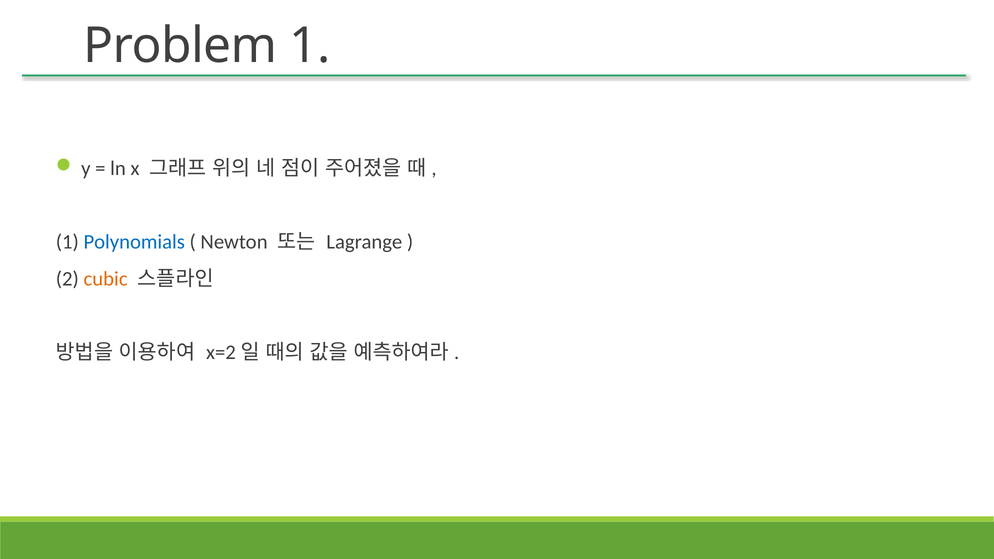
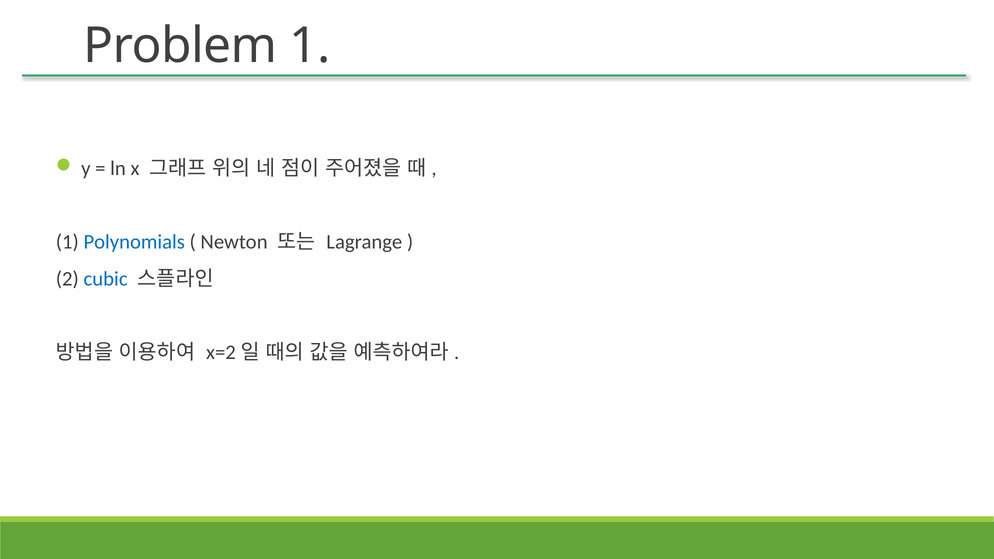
cubic colour: orange -> blue (106, 279)
